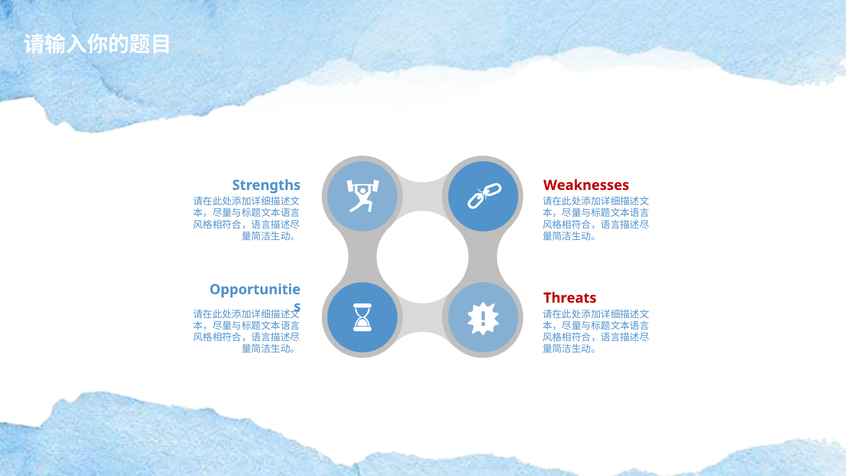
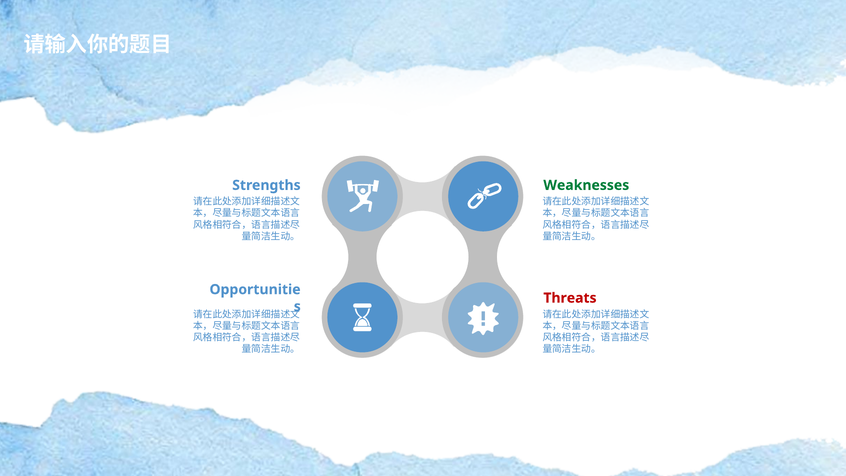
Weaknesses colour: red -> green (586, 185)
